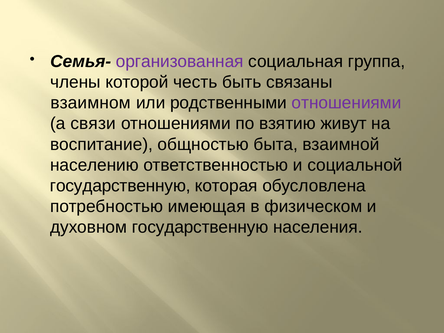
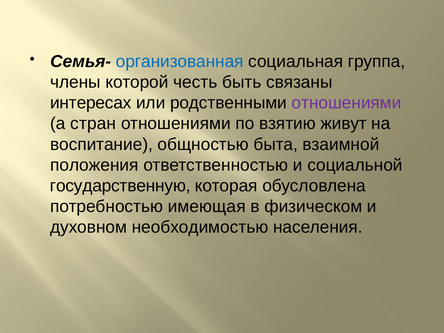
организованная colour: purple -> blue (180, 61)
взаимном: взаимном -> интересах (91, 103)
связи: связи -> стран (93, 124)
населению: населению -> положения (94, 165)
духовном государственную: государственную -> необходимостью (200, 227)
